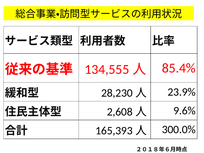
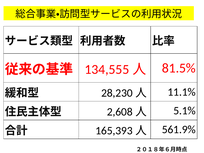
85.4%: 85.4% -> 81.5% (179, 68)
23.9%: 23.9% -> 11.1% (182, 92)
9.6%: 9.6% -> 5.1% (185, 111)
300.0%: 300.0% -> 561.9% (179, 130)
